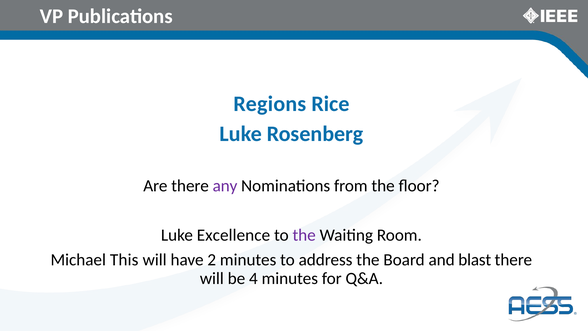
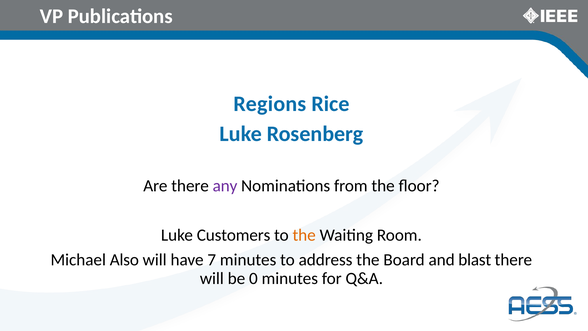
Excellence: Excellence -> Customers (234, 235)
the colour: purple -> orange (304, 235)
This: This -> Also (124, 260)
2: 2 -> 7 (212, 260)
4: 4 -> 0 (253, 278)
